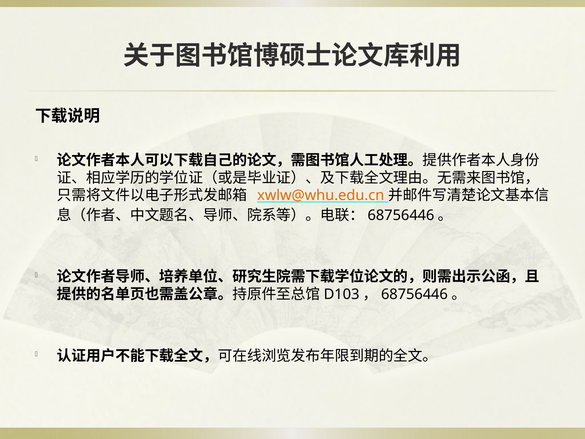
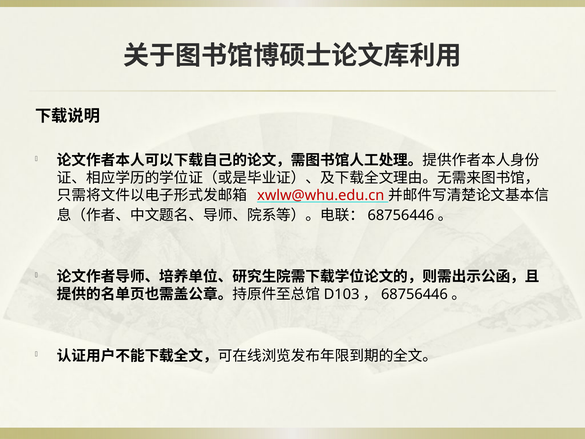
xwlw@whu.edu.cn colour: orange -> red (321, 195)
